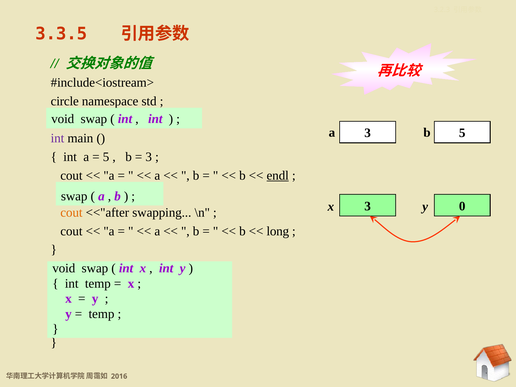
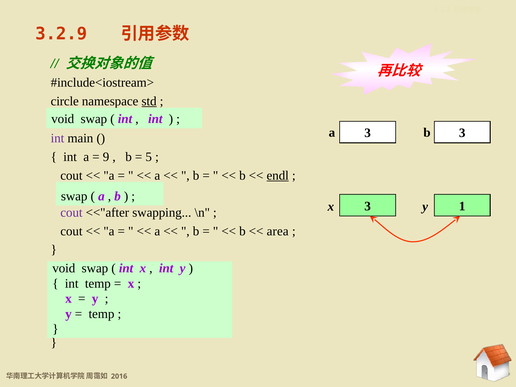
3.3.5: 3.3.5 -> 3.2.9 (61, 34)
std underline: none -> present (149, 101)
a 5: 5 -> 3 (462, 133)
5: 5 -> 9 (106, 157)
3: 3 -> 5 (149, 157)
0: 0 -> 1 (462, 206)
cout colour: orange -> purple (71, 213)
long: long -> area (278, 231)
